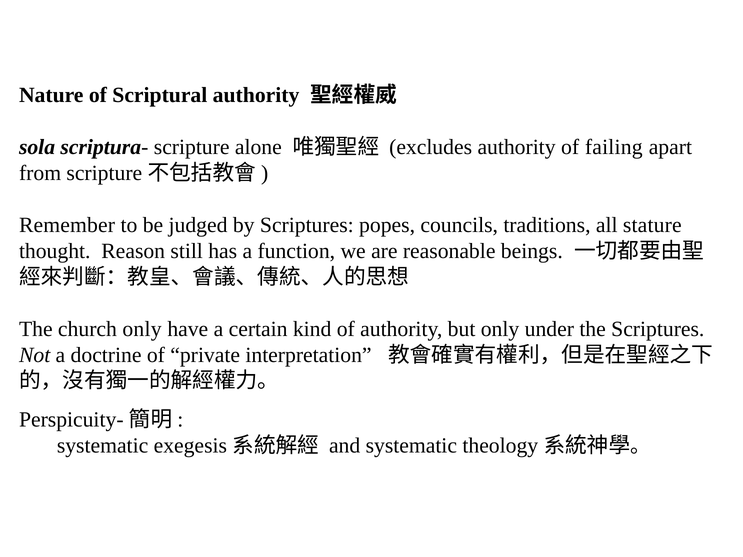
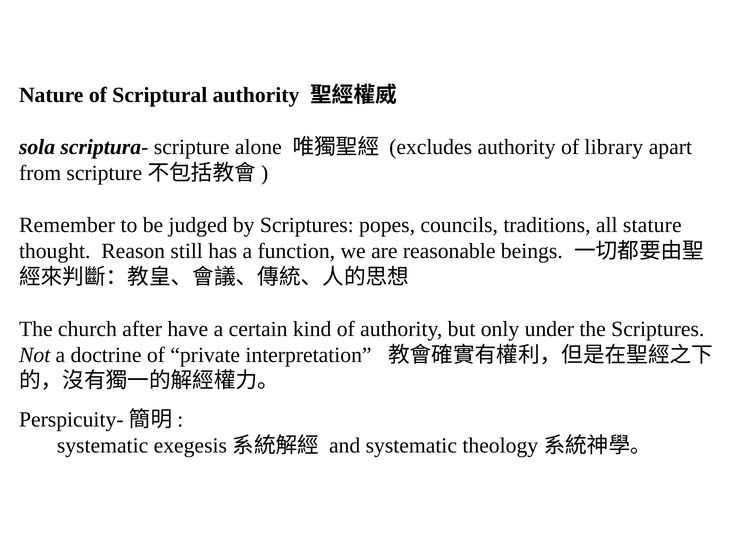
failing: failing -> library (614, 147)
church only: only -> after (142, 329)
